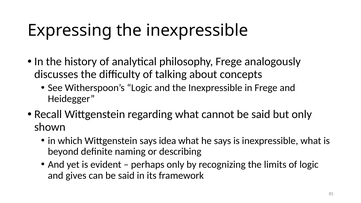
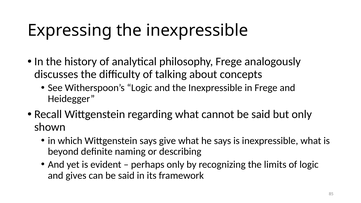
idea: idea -> give (167, 141)
